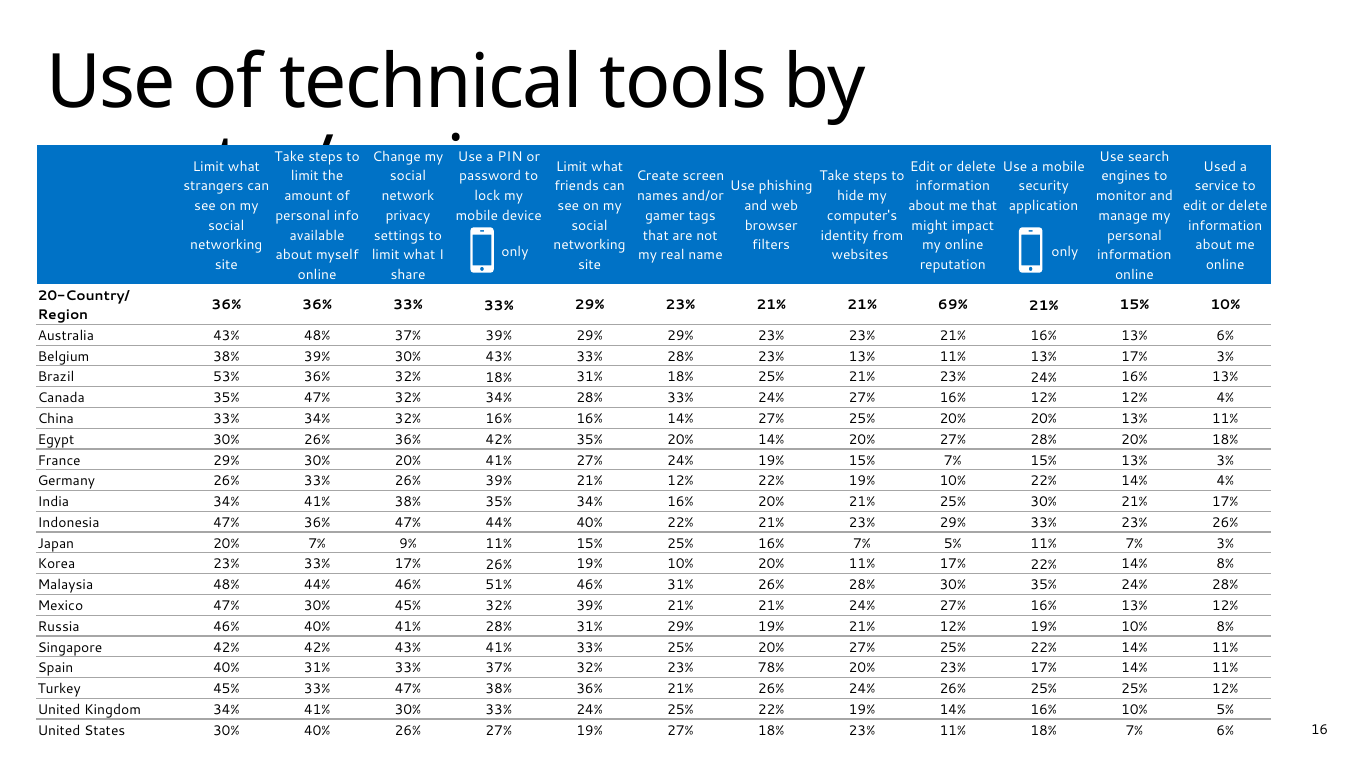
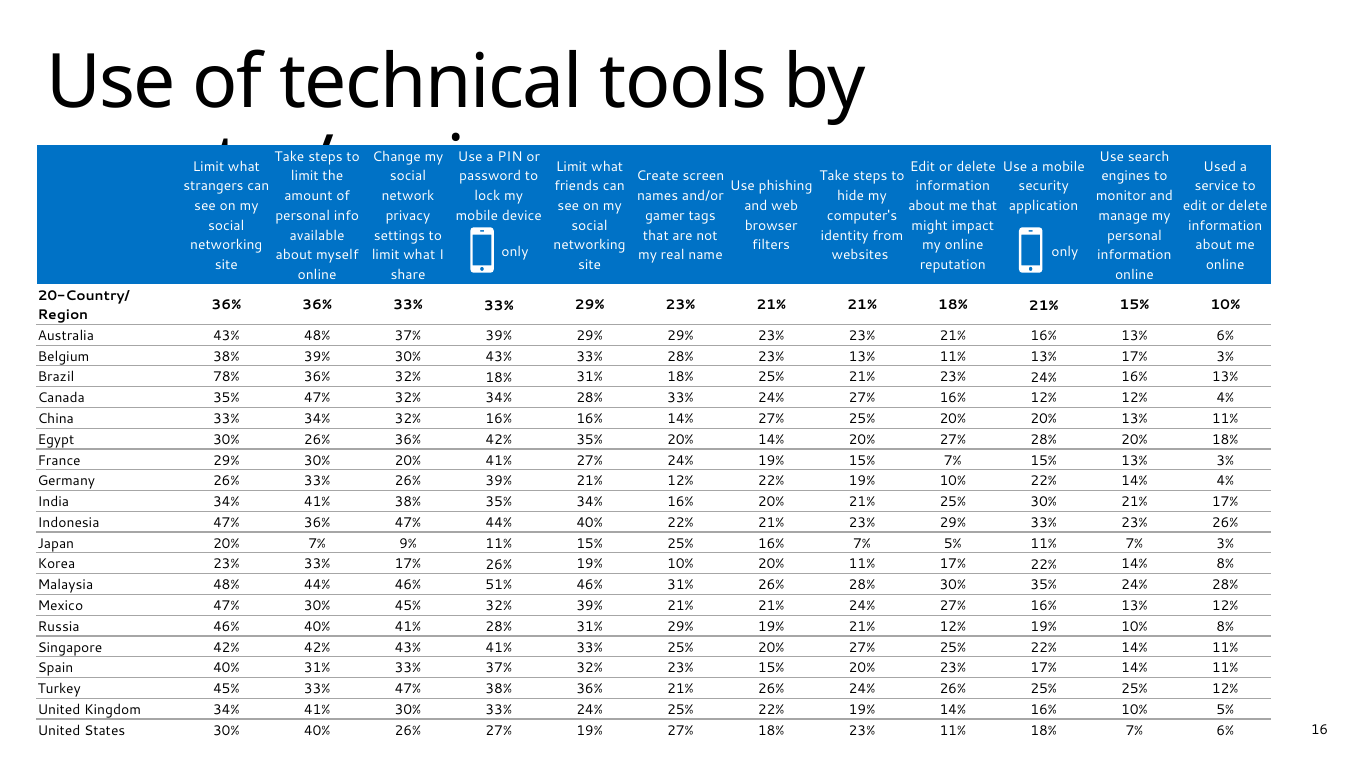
21% 69%: 69% -> 18% (953, 305)
53%: 53% -> 78% (226, 377)
23% 78%: 78% -> 15% (771, 668)
